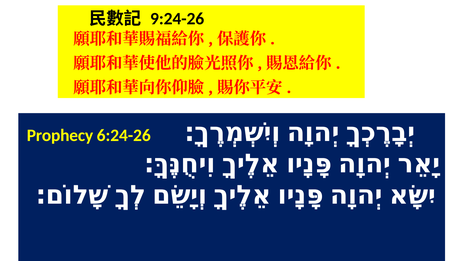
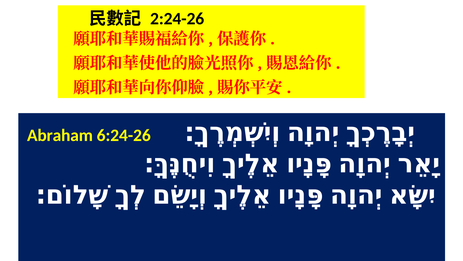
9:24-26: 9:24-26 -> 2:24-26 (177, 19)
Prophecy: Prophecy -> Abraham (60, 135)
